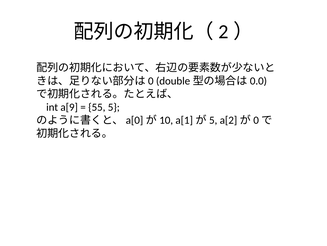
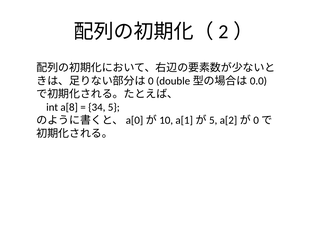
a[9: a[9 -> a[8 (69, 107)
55: 55 -> 34 (97, 107)
